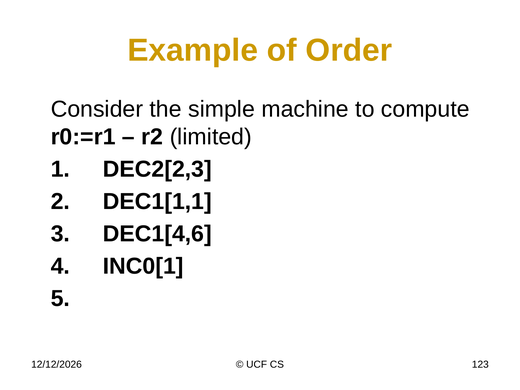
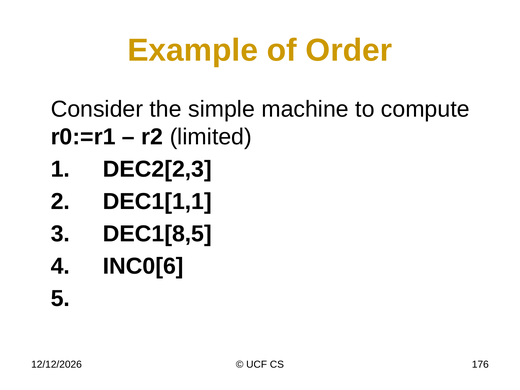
DEC1[4,6: DEC1[4,6 -> DEC1[8,5 (157, 234)
INC0[1: INC0[1 -> INC0[6 (143, 266)
123: 123 -> 176 (480, 365)
